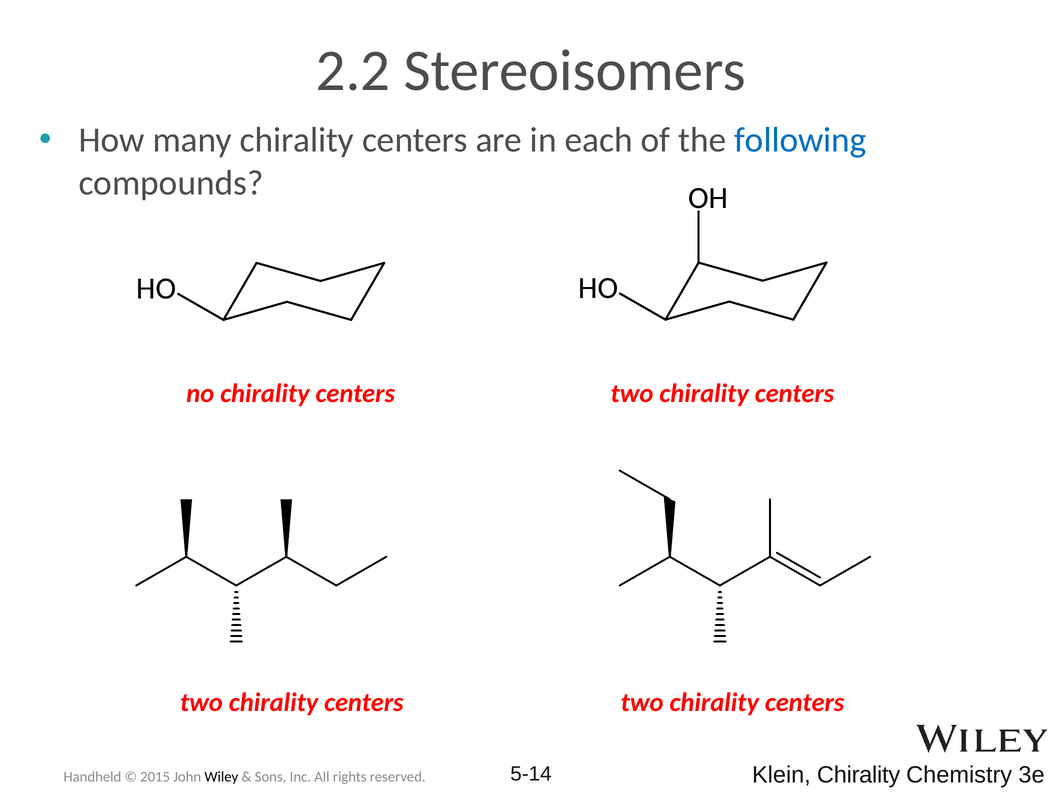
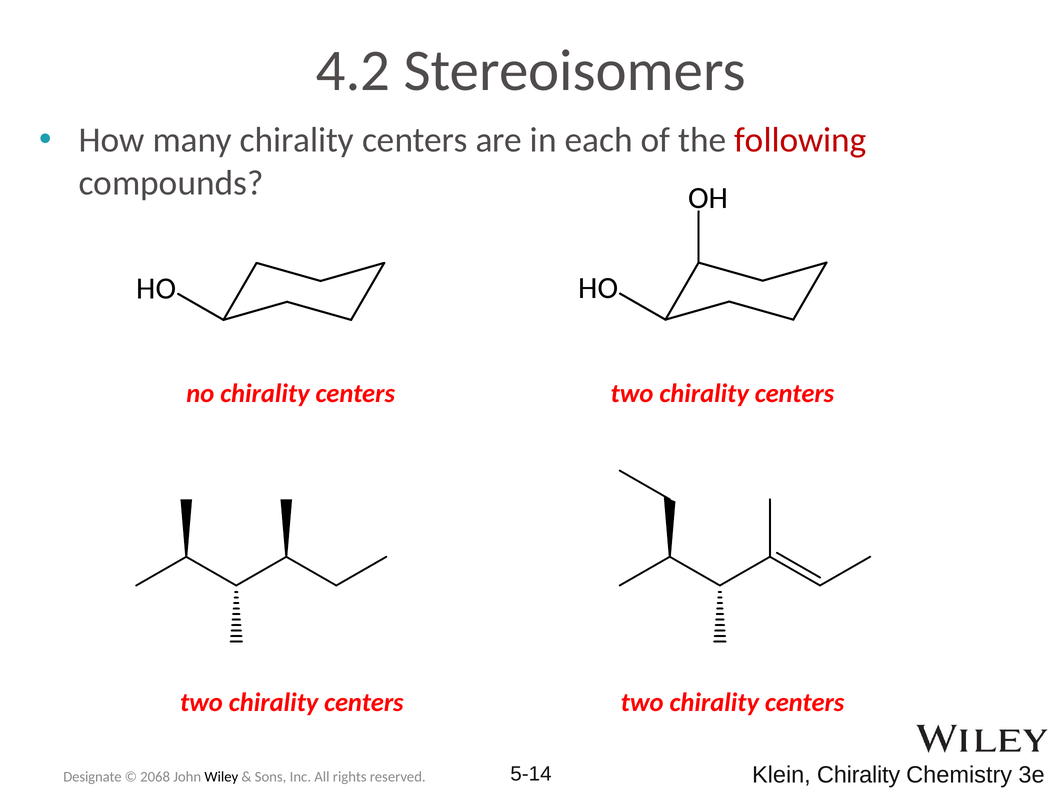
2.2: 2.2 -> 4.2 (353, 71)
following colour: blue -> red (800, 140)
Handheld: Handheld -> Designate (92, 776)
2015: 2015 -> 2068 (155, 776)
